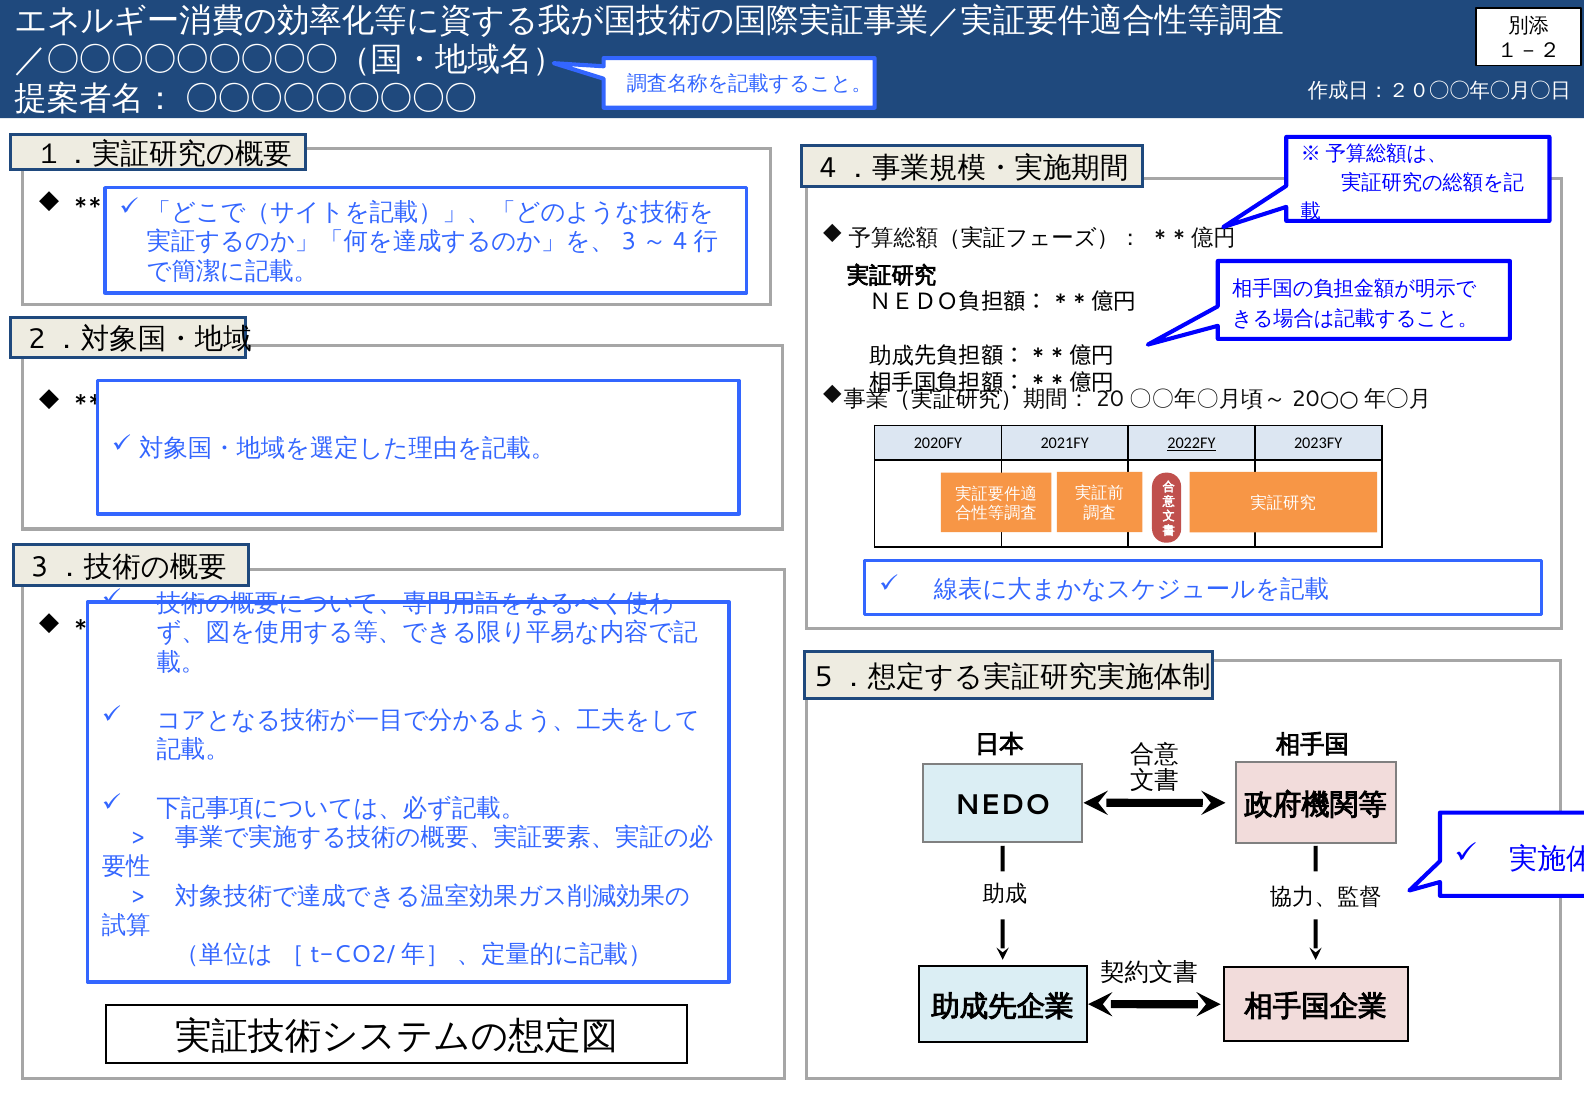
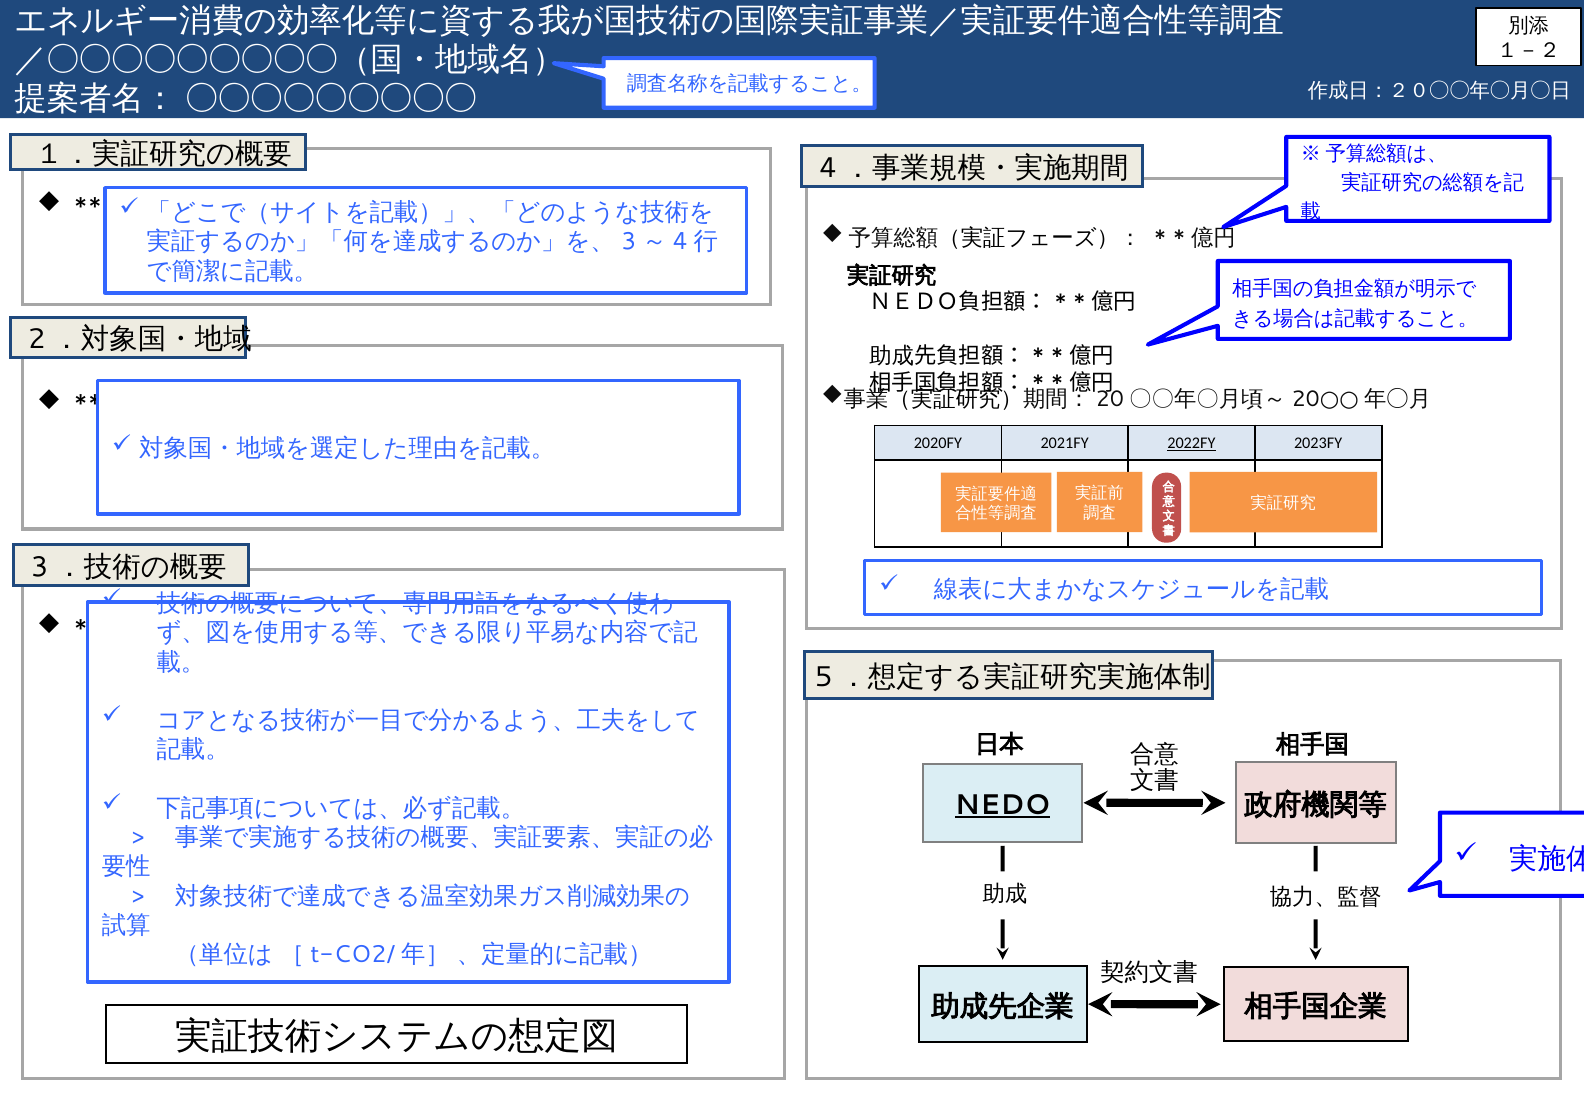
NEDO underline: none -> present (1003, 804)
